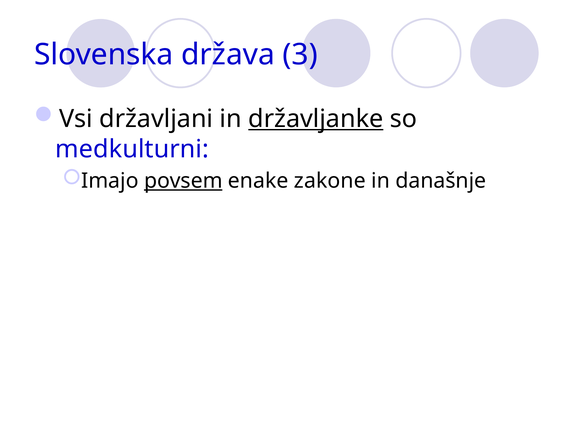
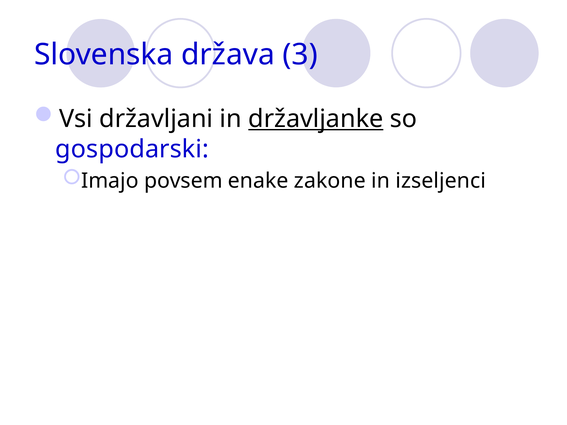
medkulturni: medkulturni -> gospodarski (132, 149)
povsem underline: present -> none (183, 181)
današnje: današnje -> izseljenci (441, 181)
